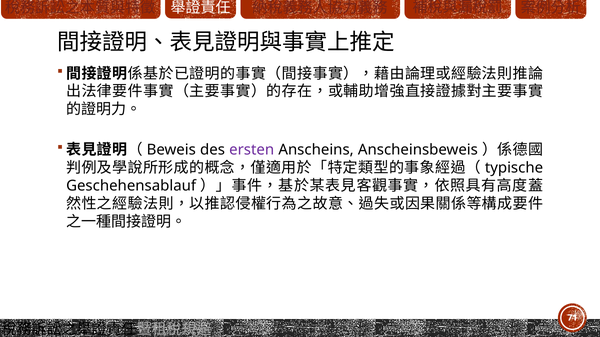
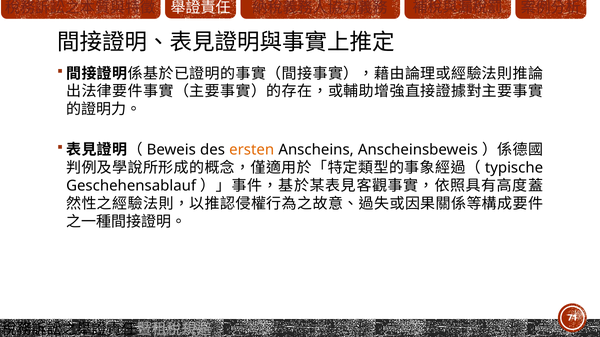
ersten colour: purple -> orange (252, 150)
